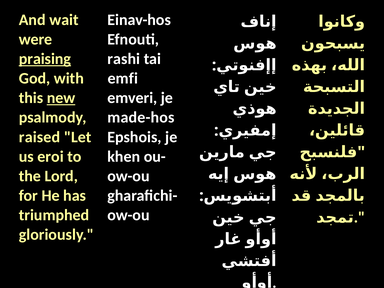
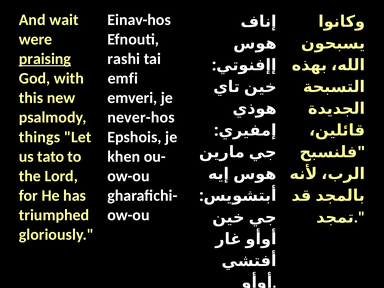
new underline: present -> none (61, 98)
made-hos: made-hos -> never-hos (141, 117)
raised: raised -> things (40, 137)
eroi: eroi -> tato (51, 157)
